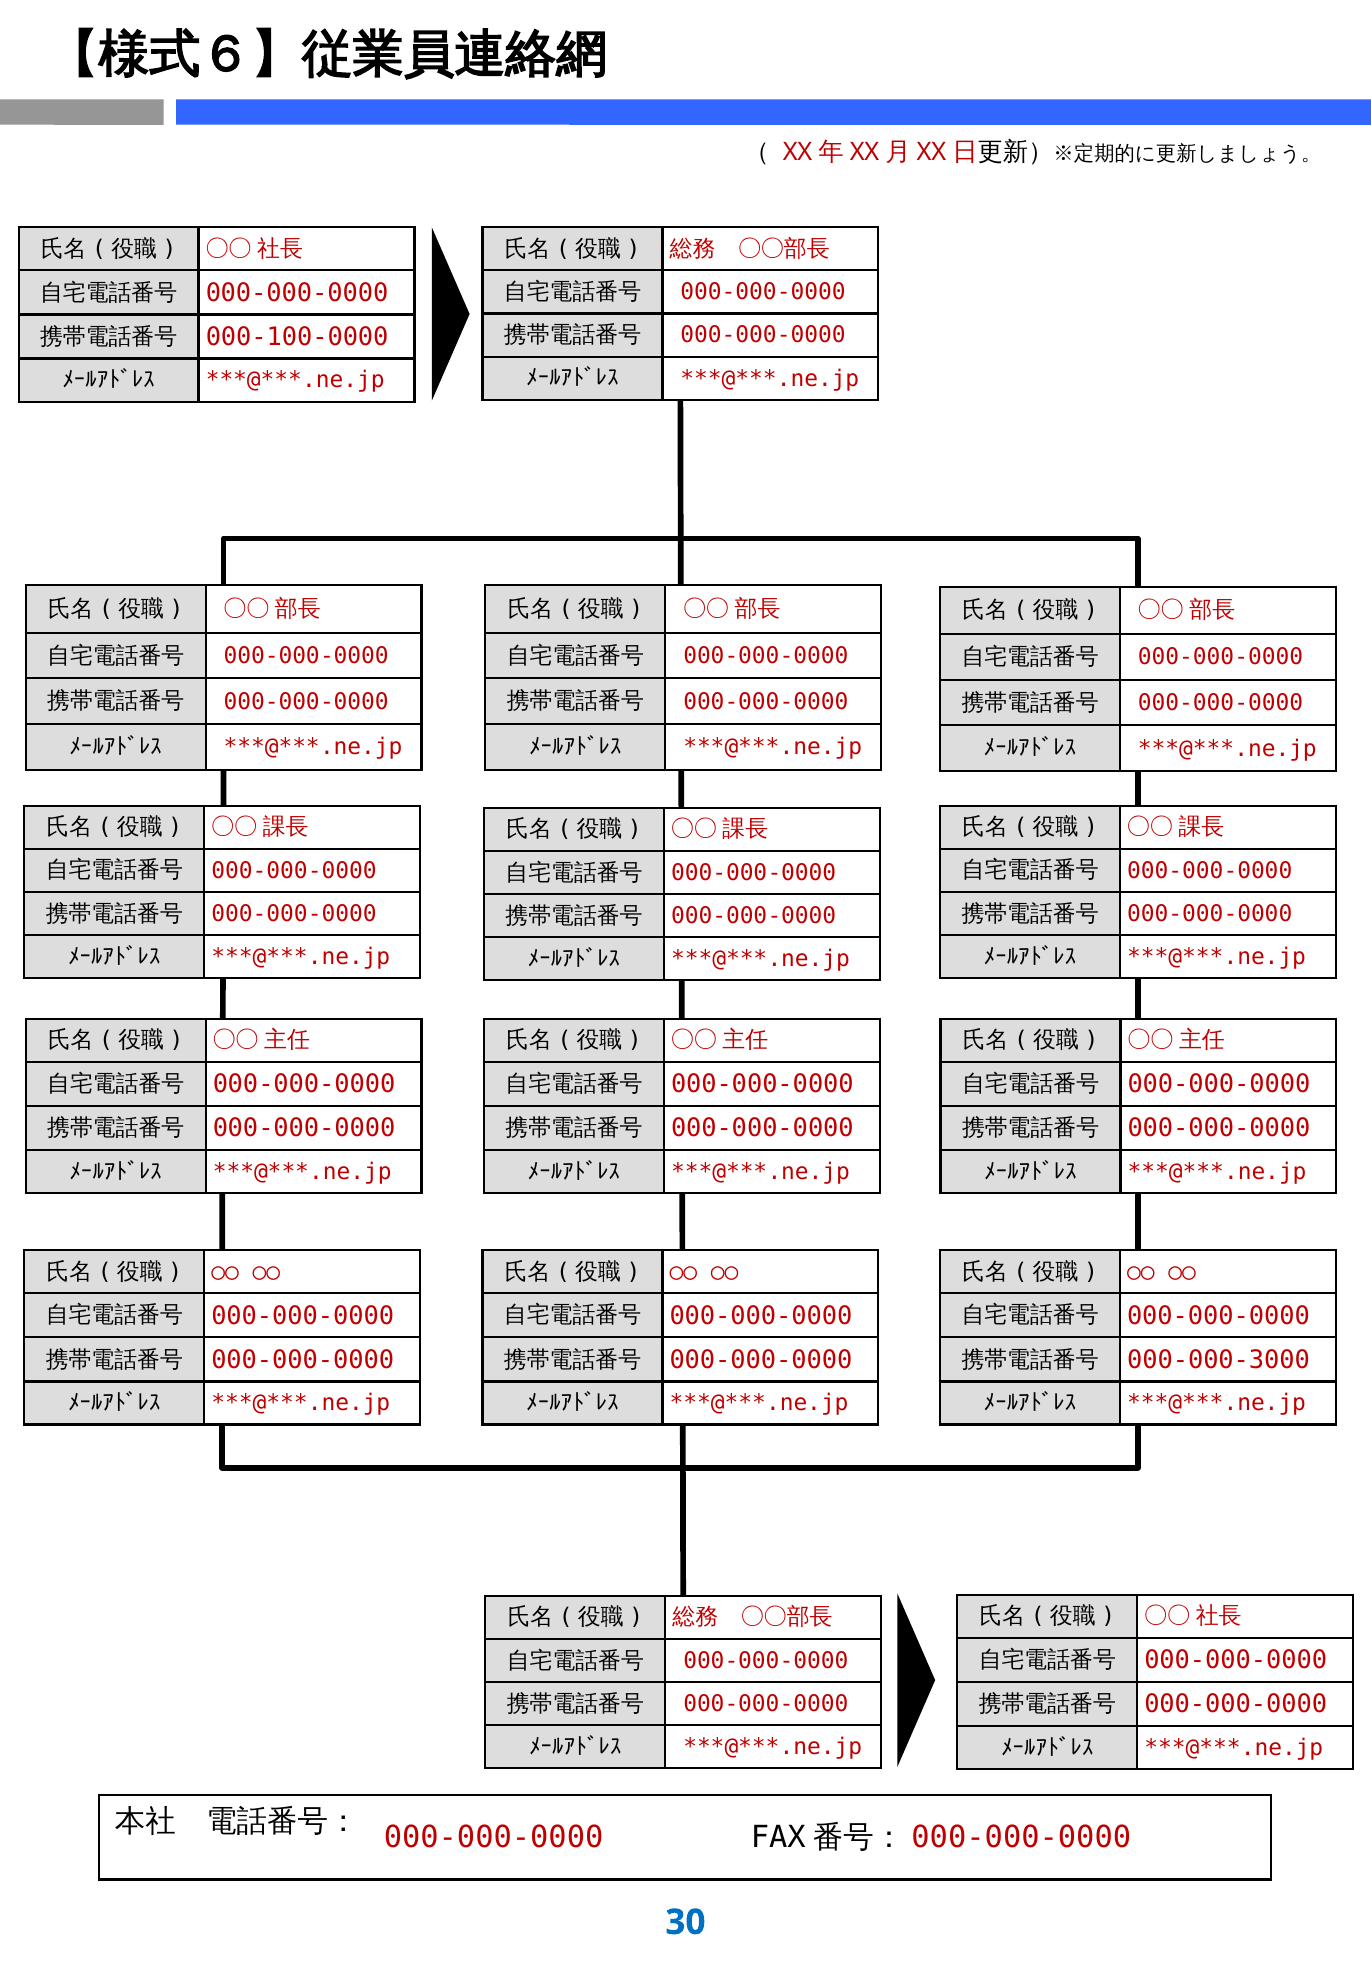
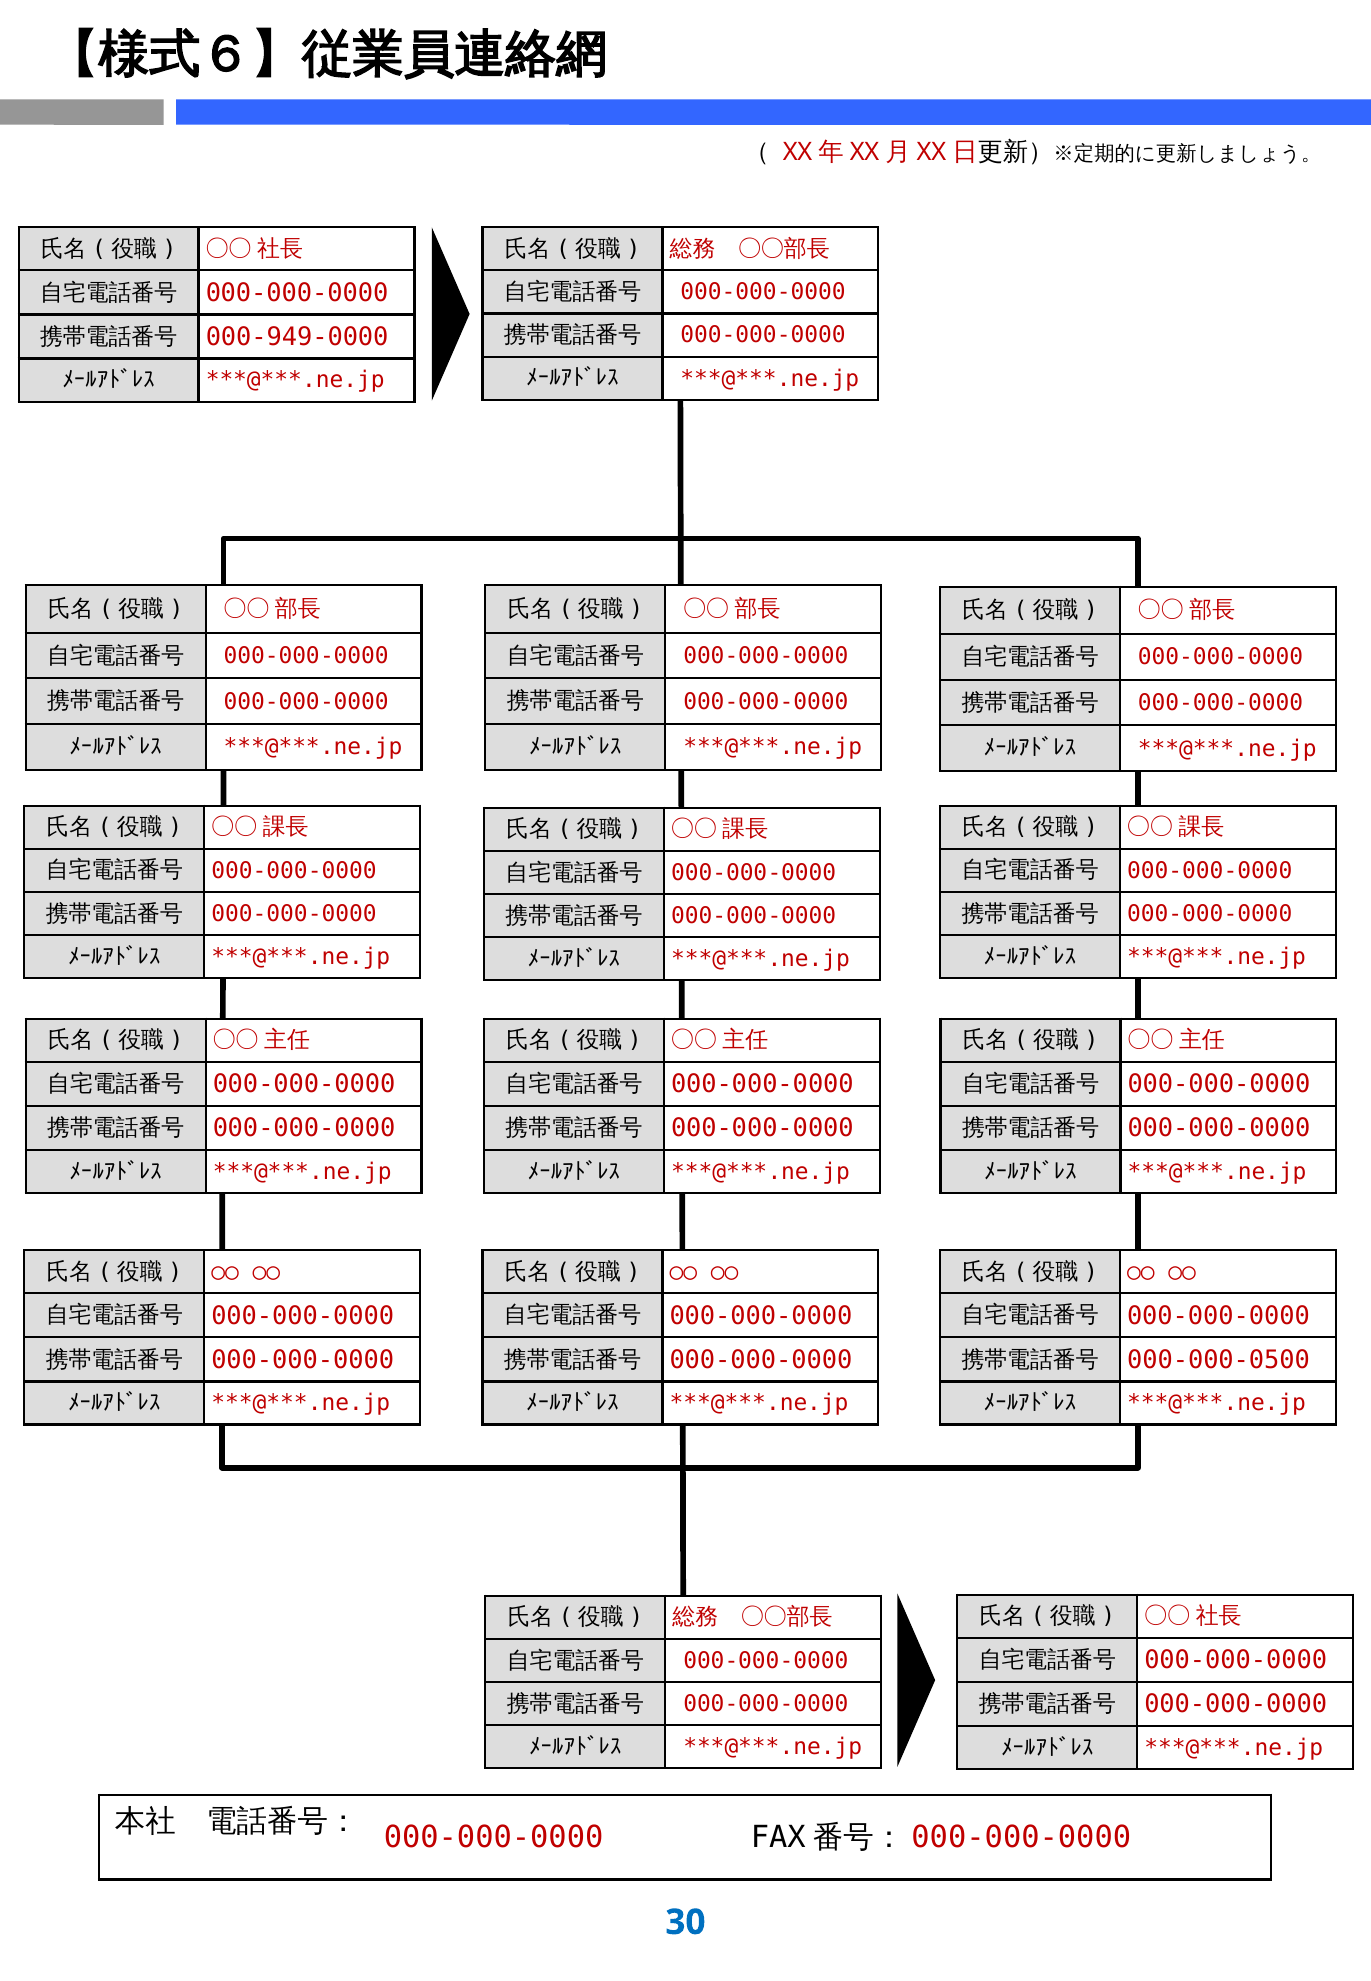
000-100-0000: 000-100-0000 -> 000-949-0000 (297, 337)
000-000-3000: 000-000-3000 -> 000-000-0500 (1219, 1359)
